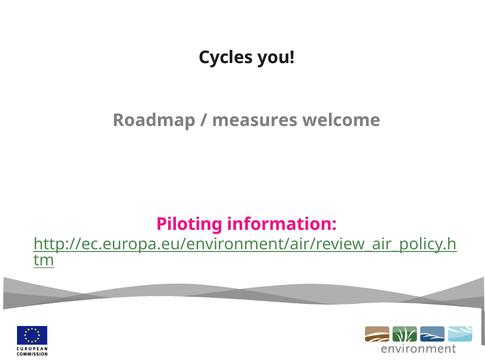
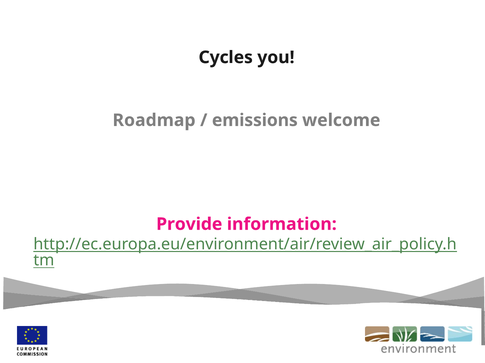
measures: measures -> emissions (255, 120)
Piloting: Piloting -> Provide (189, 225)
